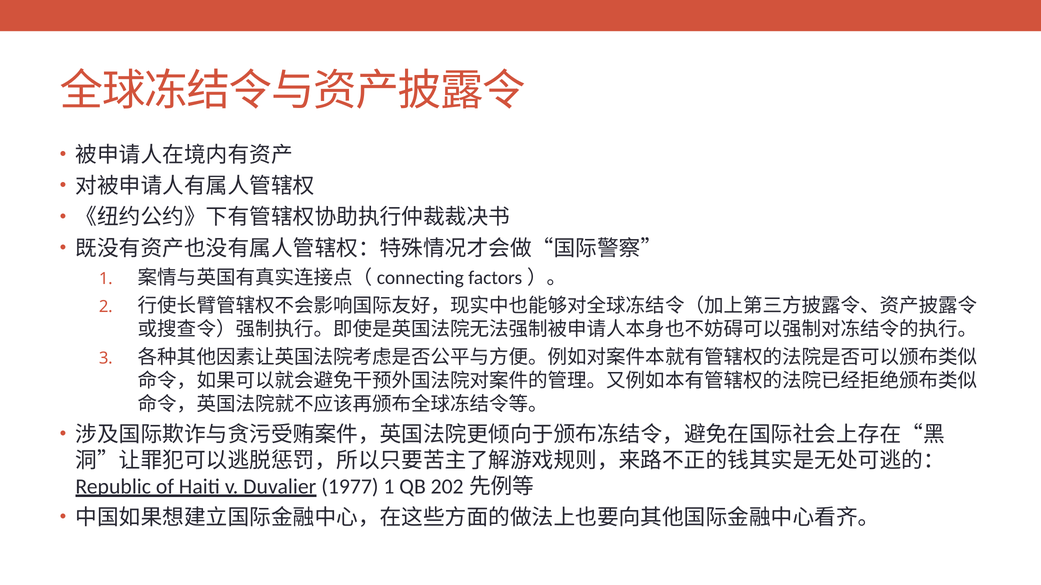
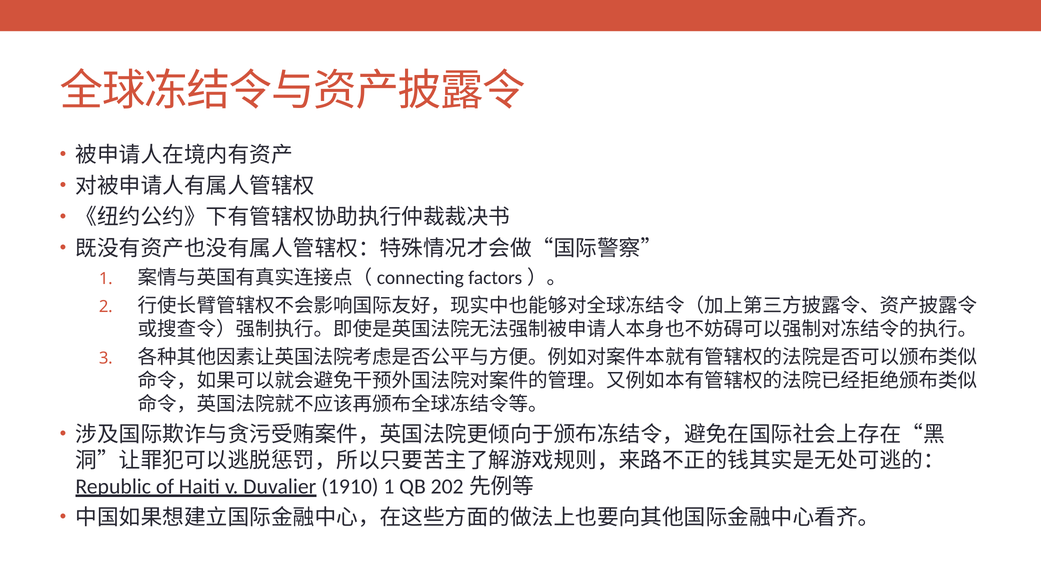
1977: 1977 -> 1910 (350, 487)
